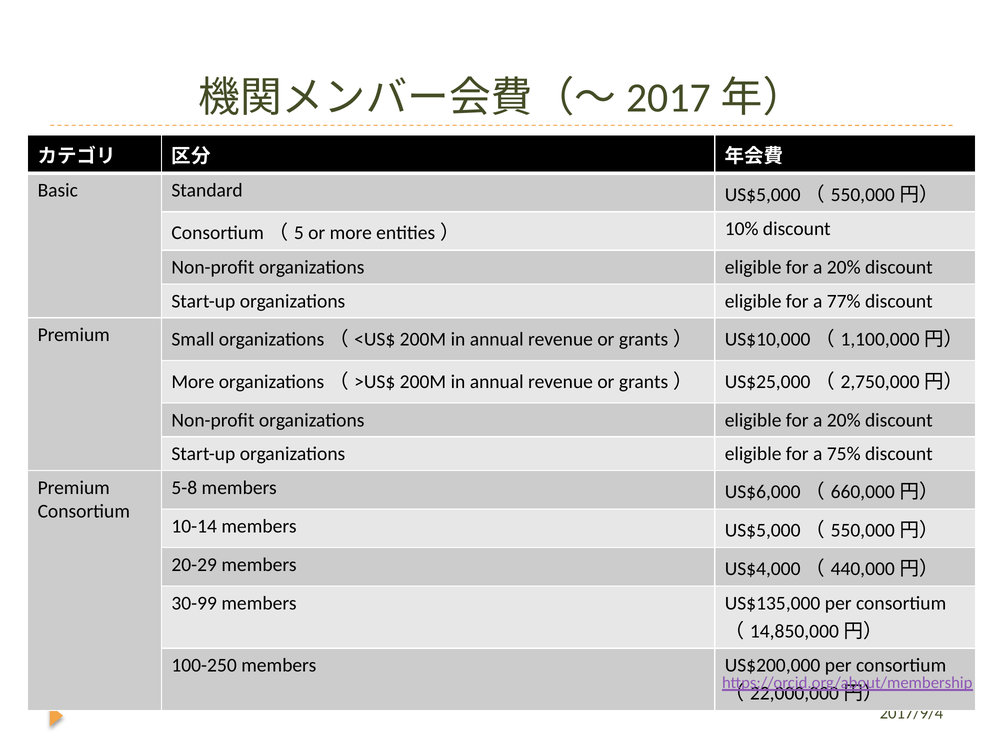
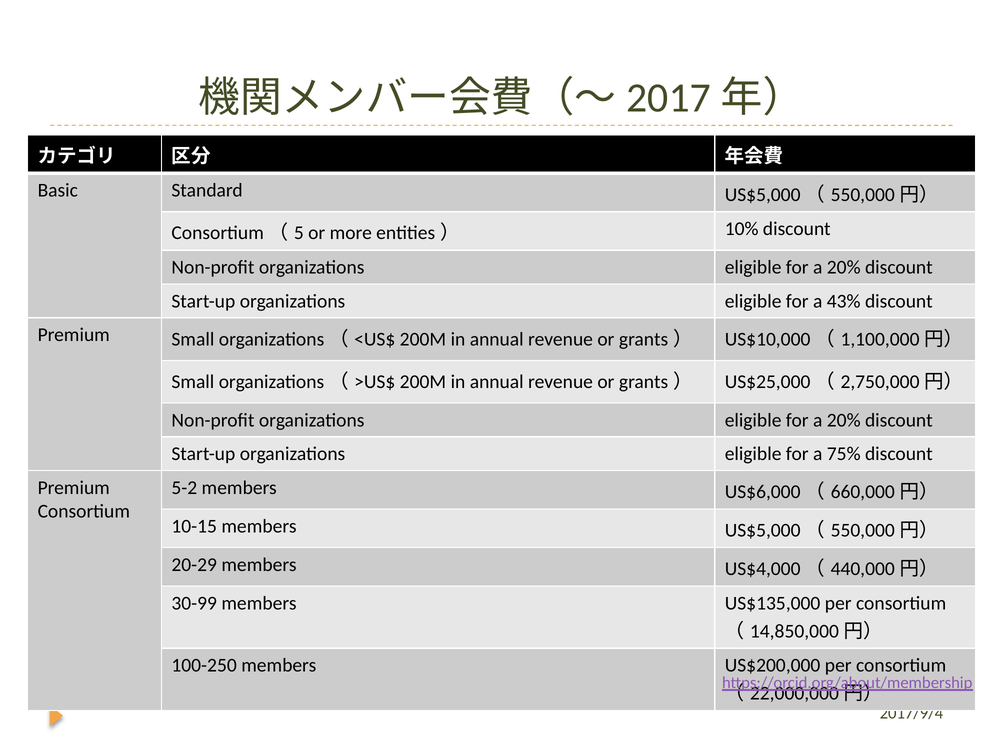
77%: 77% -> 43% (844, 301)
More: More -> Small (193, 382)
5-8: 5-8 -> 5-2 (184, 488)
10-14: 10-14 -> 10-15 (194, 526)
